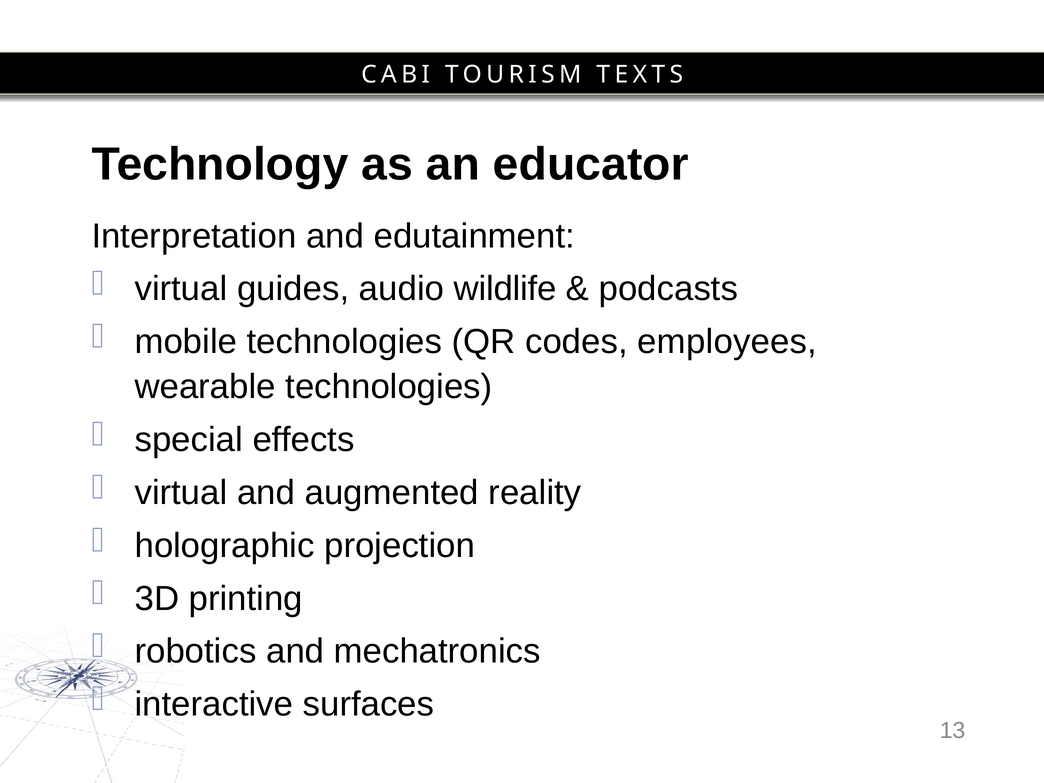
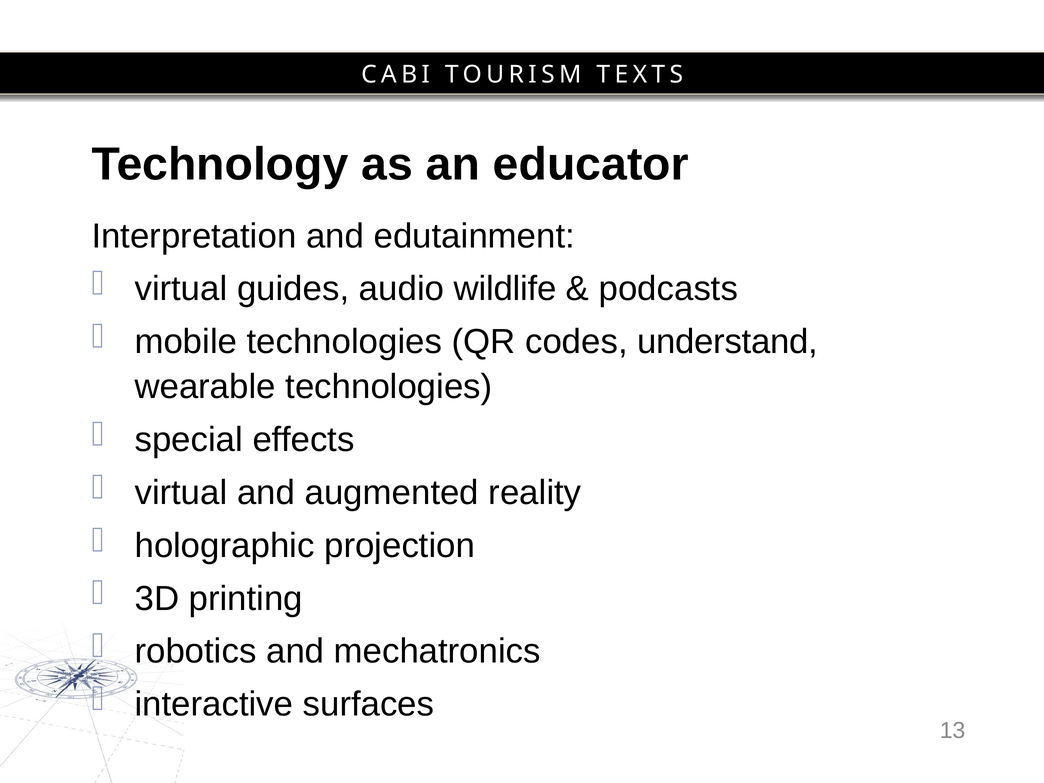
employees: employees -> understand (728, 342)
